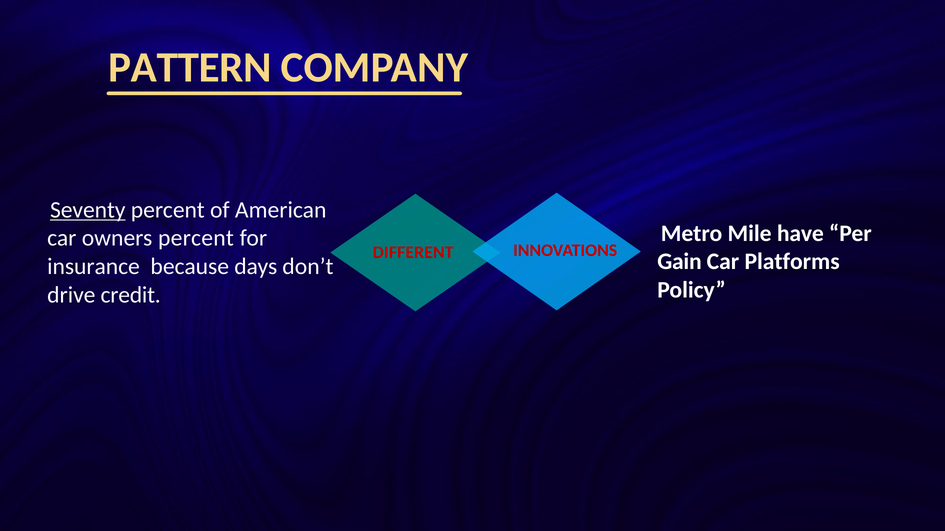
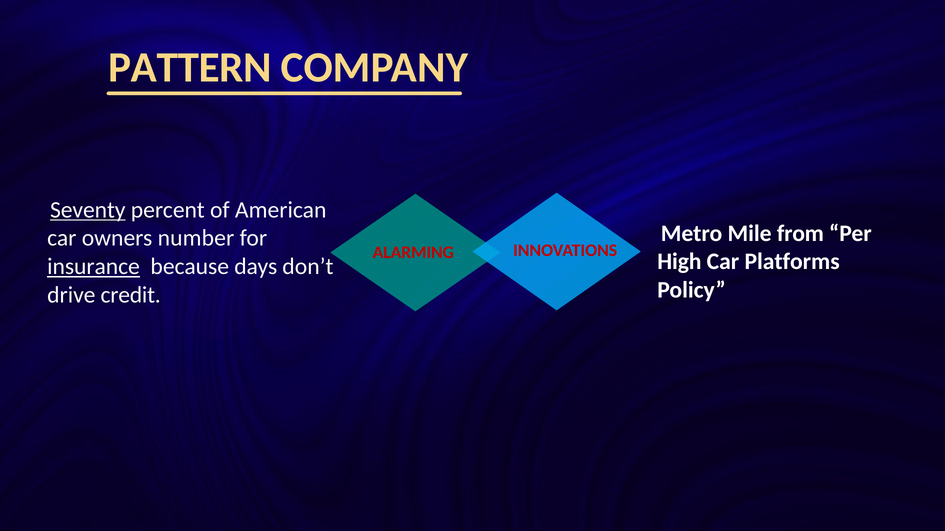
have: have -> from (800, 234)
owners percent: percent -> number (196, 238)
DIFFERENT: DIFFERENT -> ALARMING (413, 252)
Gain: Gain -> High (679, 262)
insurance underline: none -> present (94, 267)
